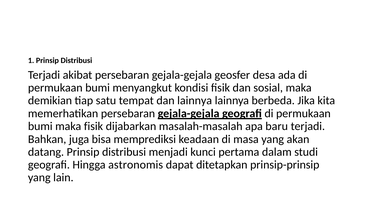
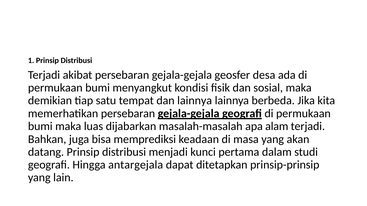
maka fisik: fisik -> luas (93, 127)
baru: baru -> alam (277, 127)
astronomis: astronomis -> antargejala (136, 165)
